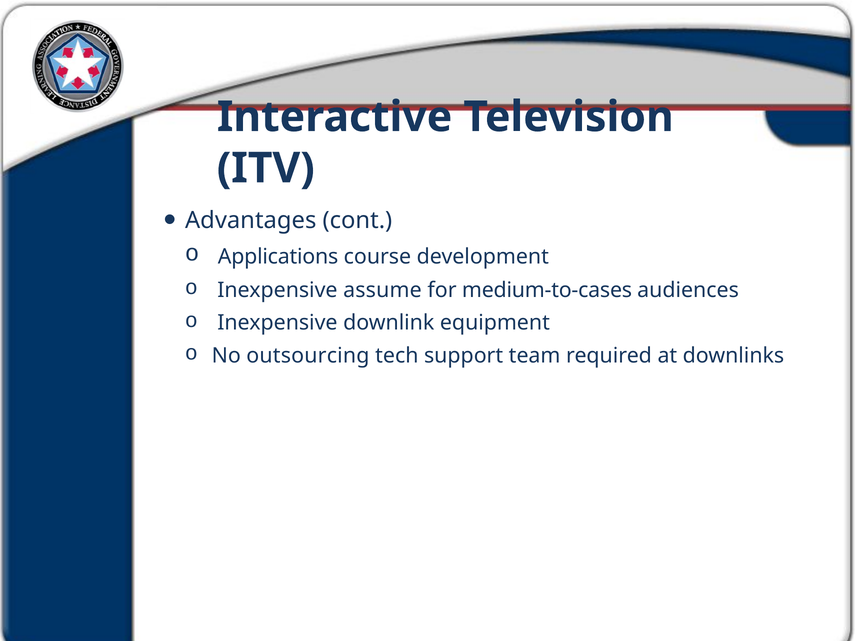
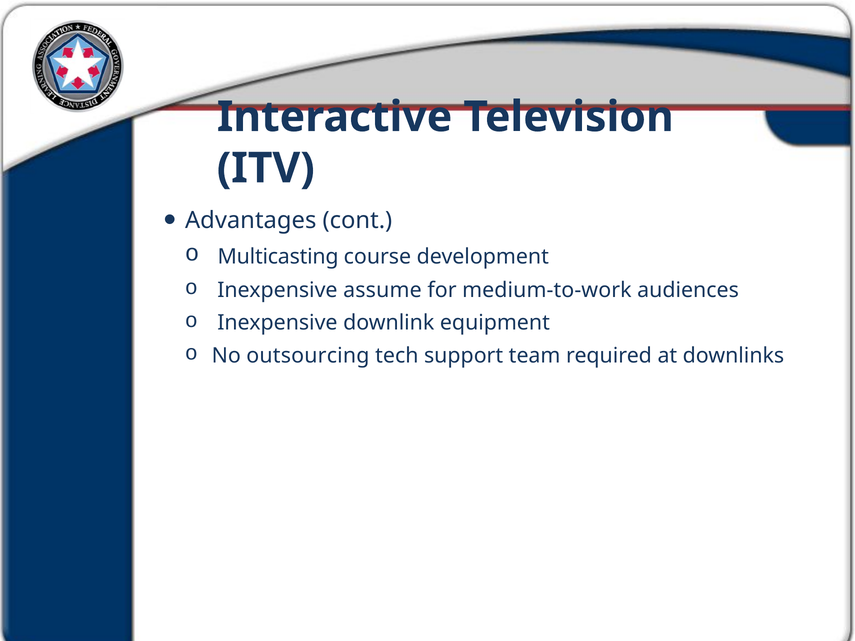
Applications: Applications -> Multicasting (278, 257)
medium-to-cases: medium-to-cases -> medium-to-work (547, 290)
